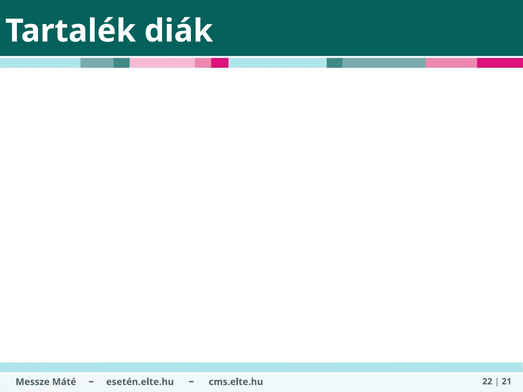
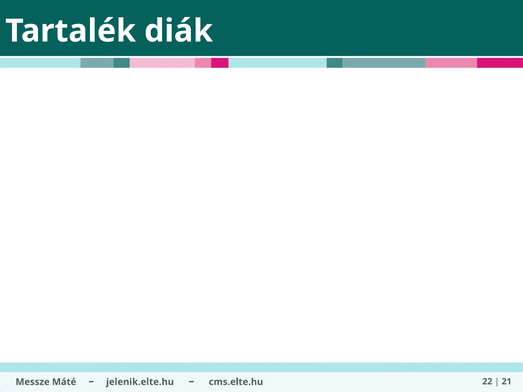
esetén.elte.hu: esetén.elte.hu -> jelenik.elte.hu (140, 382)
